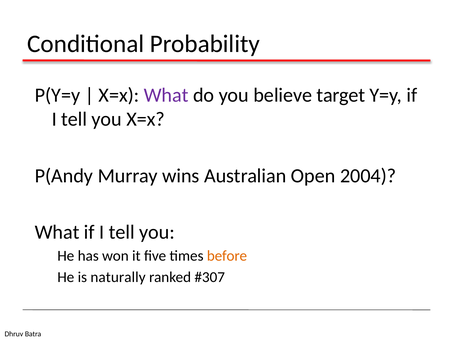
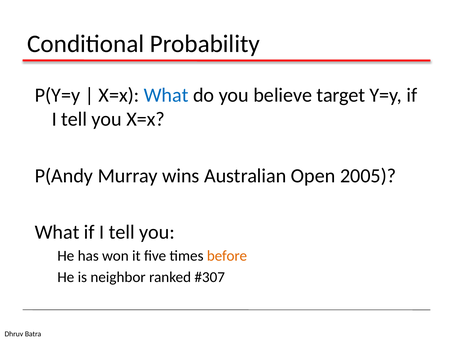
What colour: purple -> blue (166, 95)
2004: 2004 -> 2005 (368, 176)
naturally: naturally -> neighbor (118, 277)
